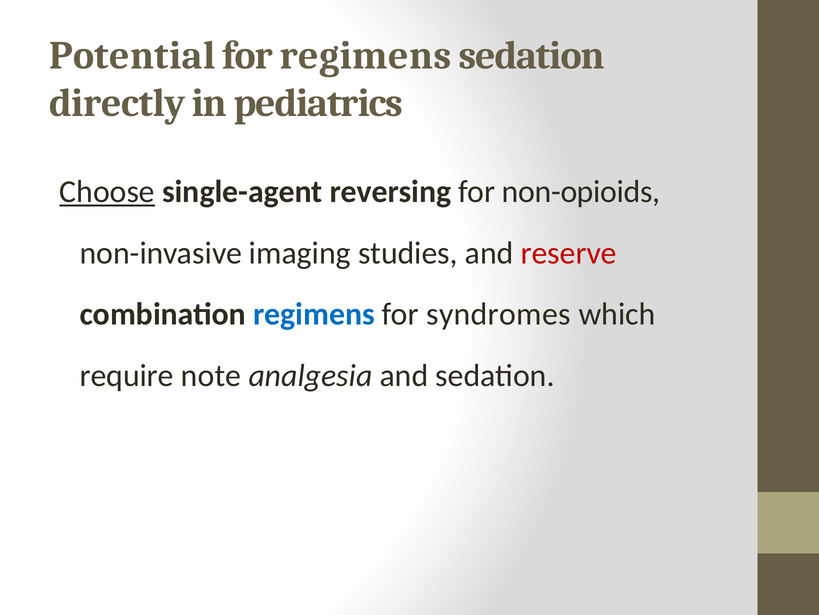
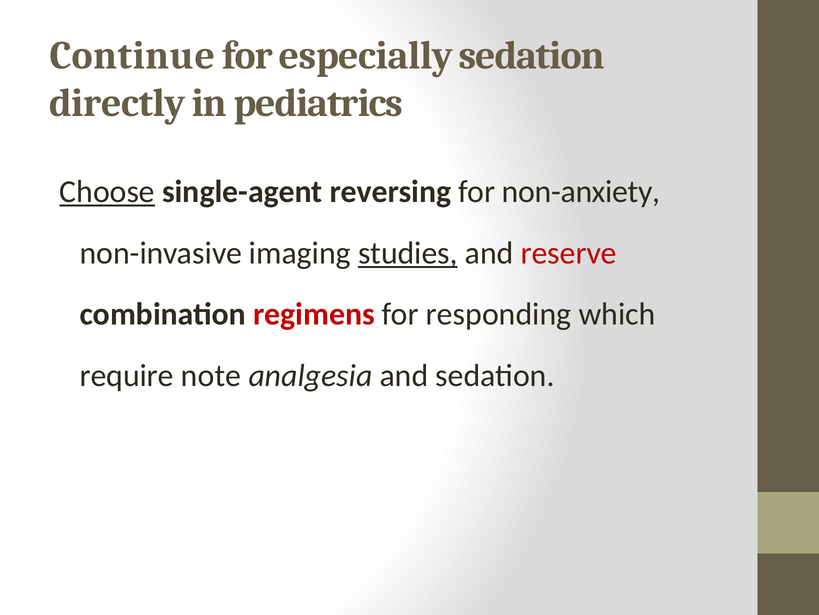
Potential: Potential -> Continue (132, 55)
for regimens: regimens -> especially (366, 55)
non-opioids: non-opioids -> non-anxiety (581, 192)
studies underline: none -> present (408, 253)
regimens colour: blue -> red (314, 314)
syndromes: syndromes -> responding (499, 314)
